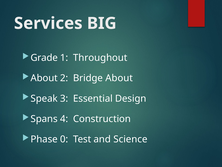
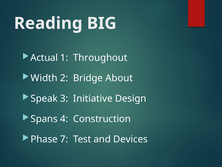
Services: Services -> Reading (48, 23)
Grade: Grade -> Actual (44, 58)
About: About -> Width (44, 78)
Essential: Essential -> Initiative (93, 98)
0: 0 -> 7 (64, 139)
Science: Science -> Devices (130, 139)
